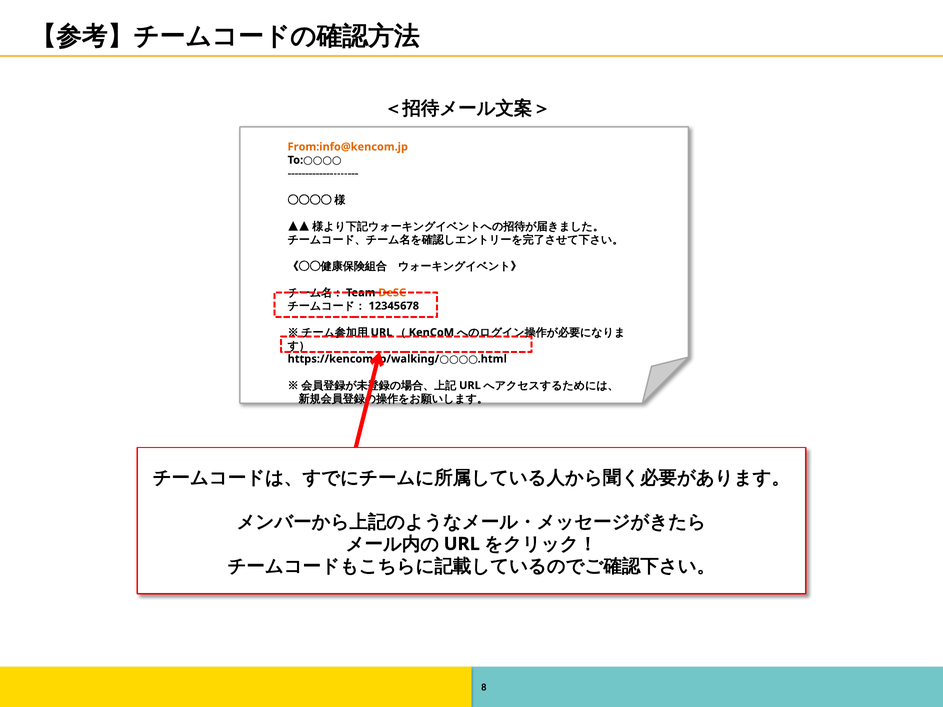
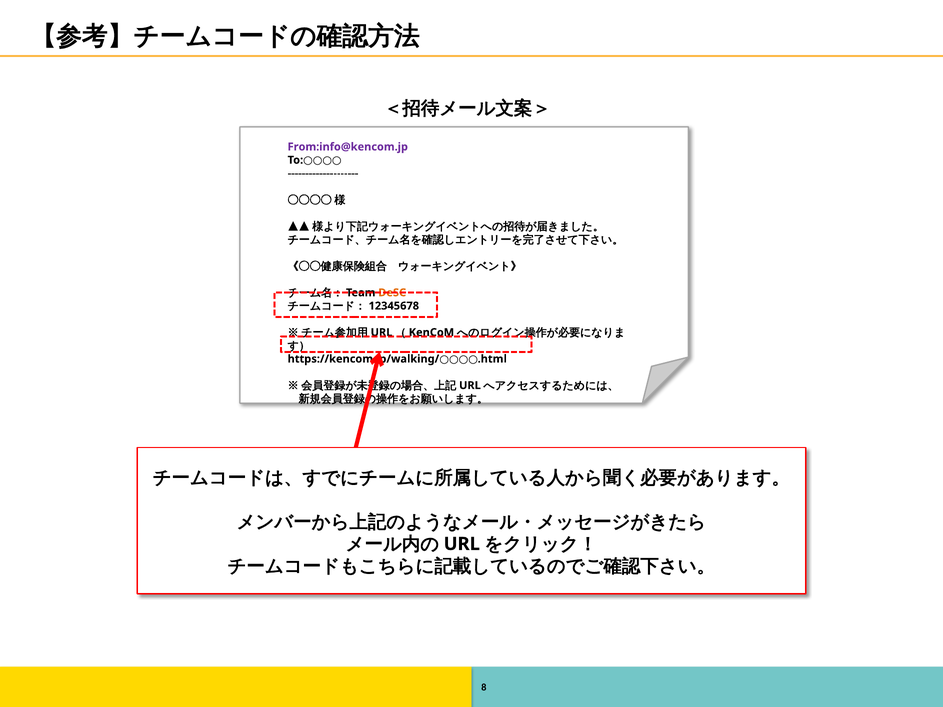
From:info@kencom.jp colour: orange -> purple (348, 147)
